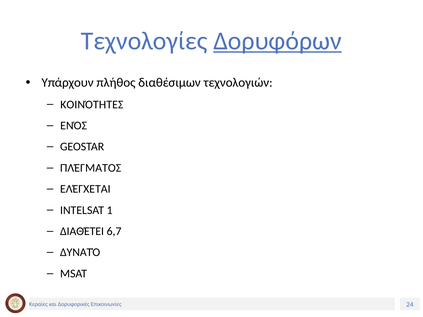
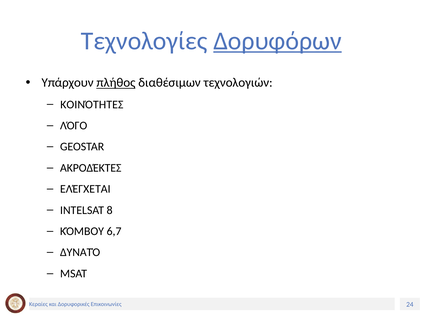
πλήθος underline: none -> present (116, 83)
ΕΝΌΣ: ΕΝΌΣ -> ΛΌΓΟ (74, 126)
ΠΛΈΓΜΑΤΟΣ: ΠΛΈΓΜΑΤΟΣ -> ΑΚΡΟΔΈΚΤΕΣ (91, 168)
1: 1 -> 8 (110, 210)
ΔΙΑΘΈΤΕΙ: ΔΙΑΘΈΤΕΙ -> ΚΌΜΒΟΥ (82, 231)
